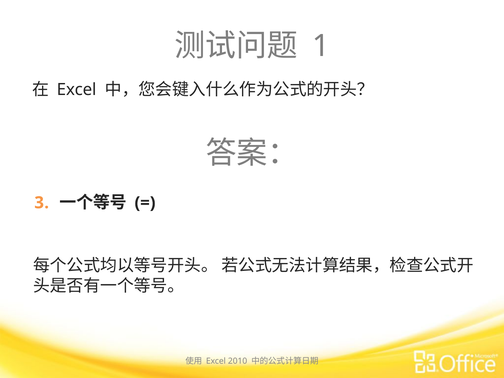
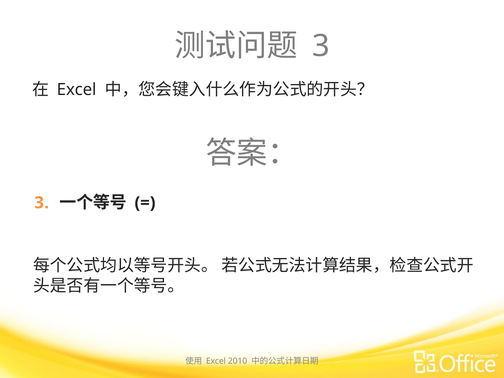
1: 1 -> 3 (321, 46)
